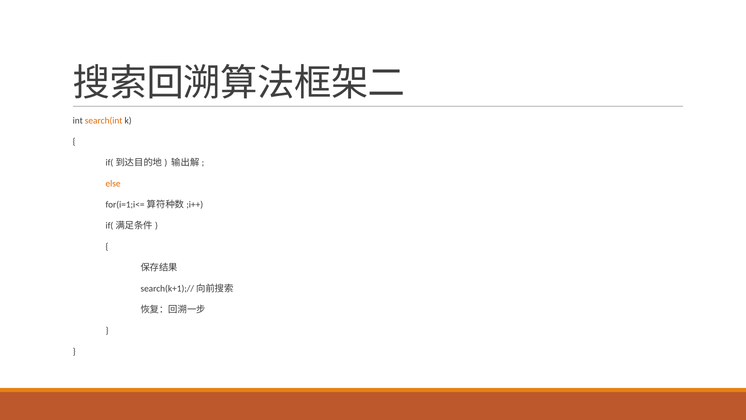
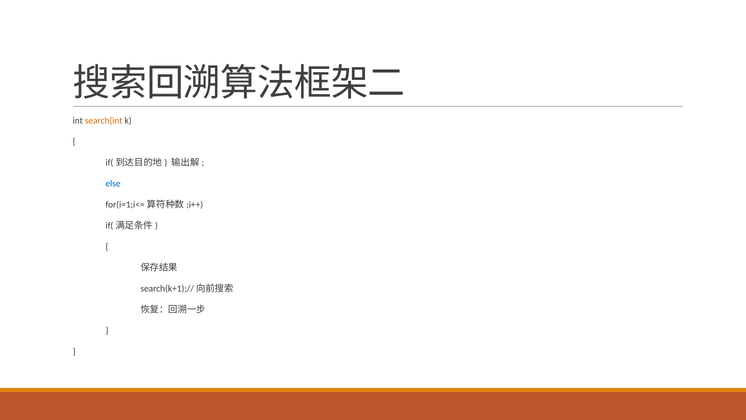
else colour: orange -> blue (113, 184)
